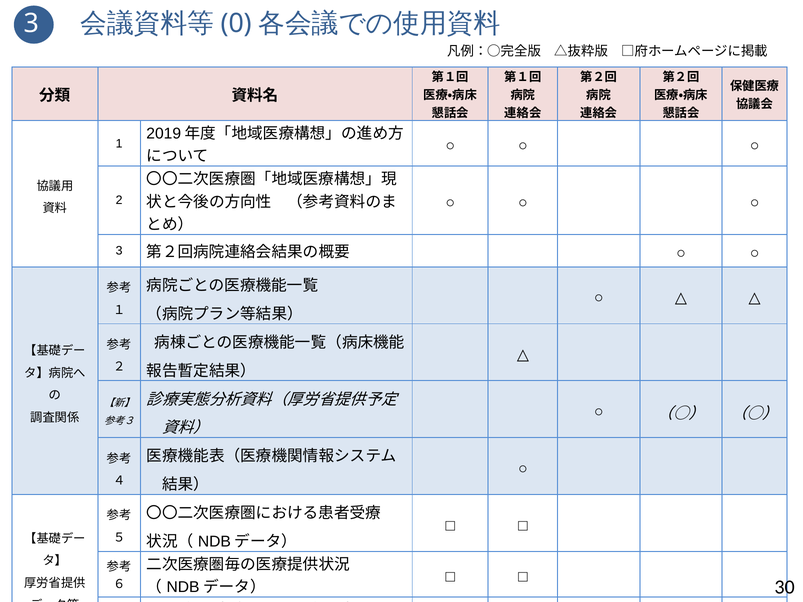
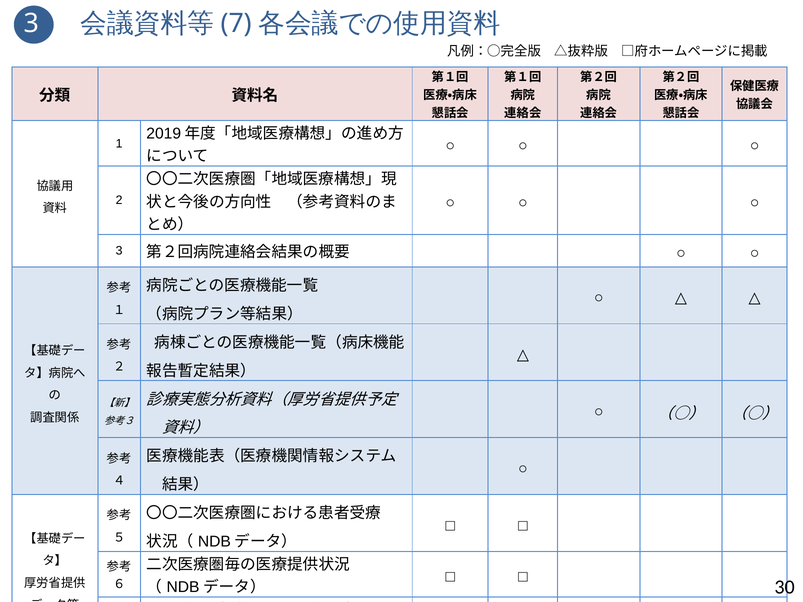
0: 0 -> 7 (236, 23)
